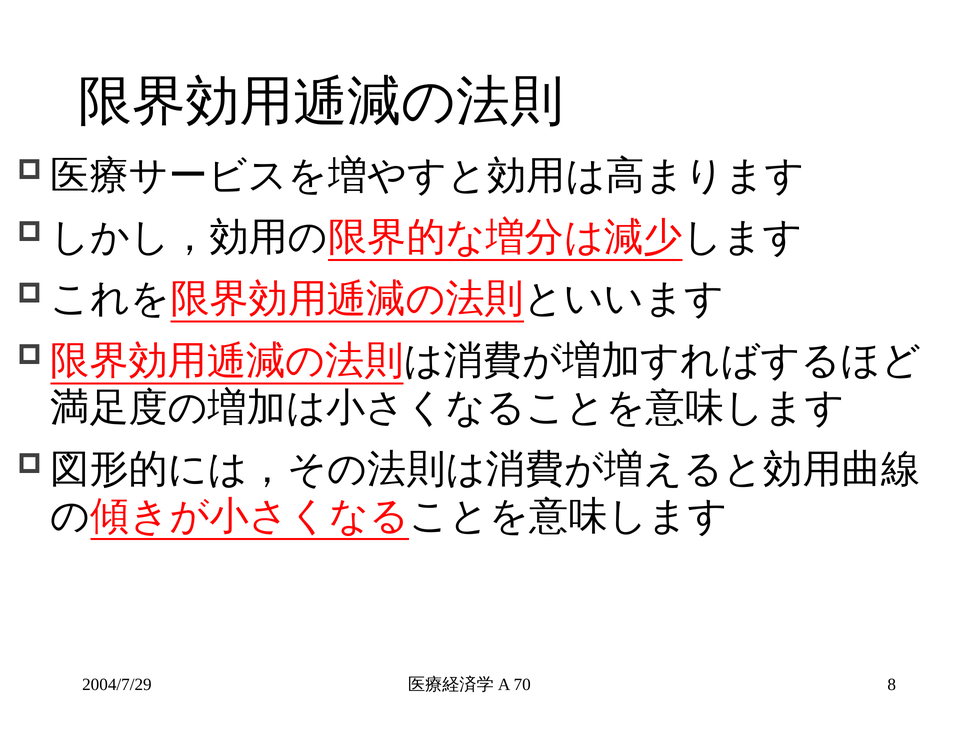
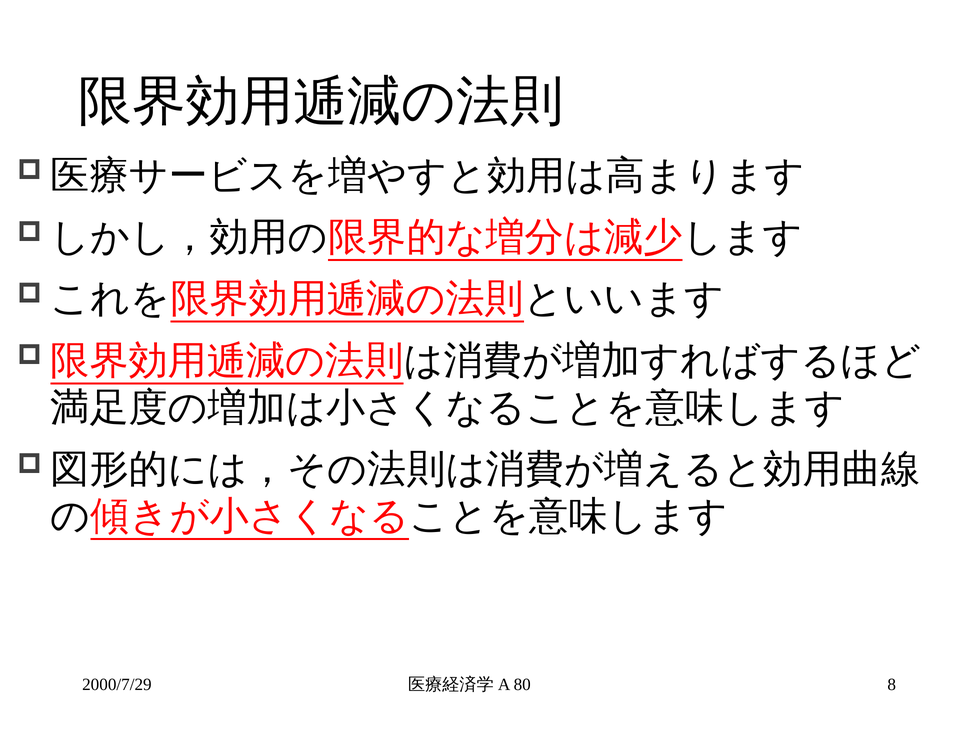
2004/7/29: 2004/7/29 -> 2000/7/29 (117, 684)
70: 70 -> 80 (522, 684)
